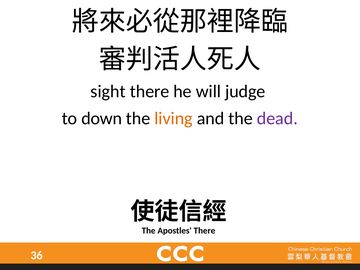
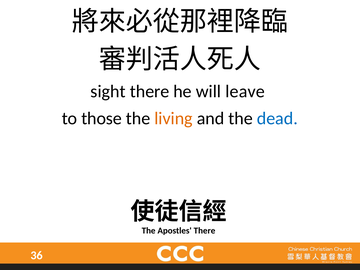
judge: judge -> leave (245, 91)
down: down -> those (102, 118)
dead colour: purple -> blue (277, 118)
